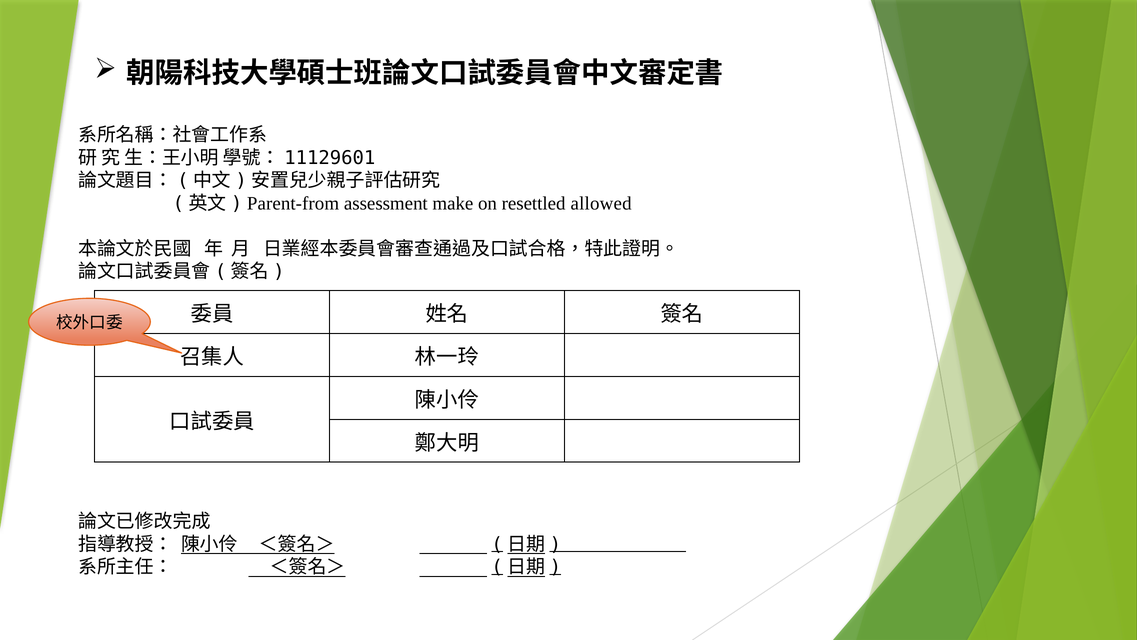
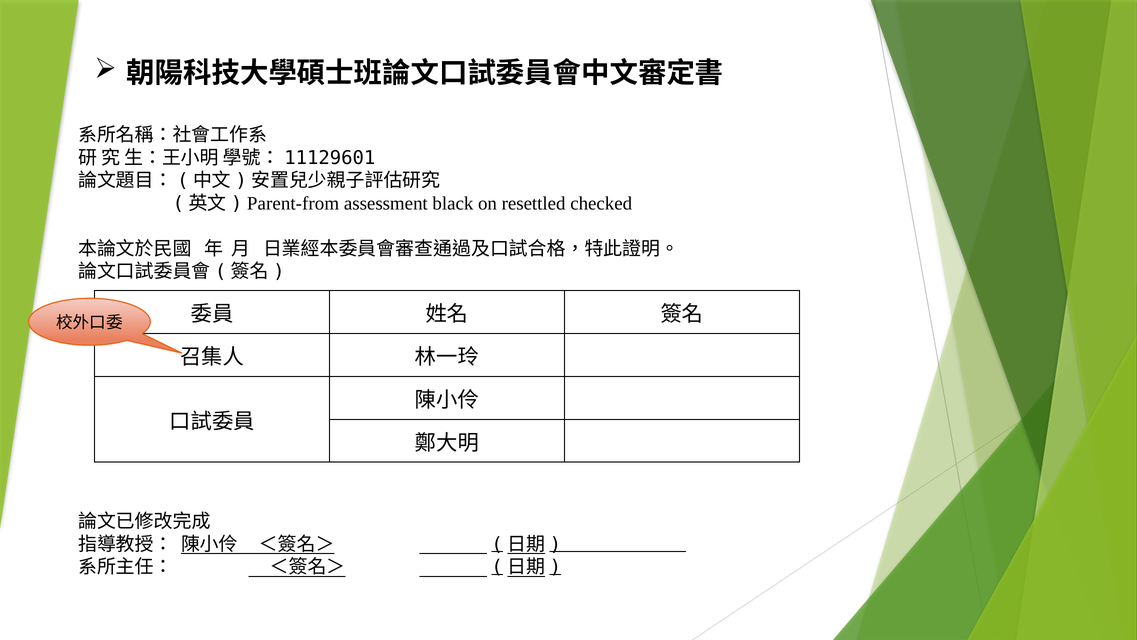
make: make -> black (453, 203)
allowed: allowed -> checked (601, 203)
